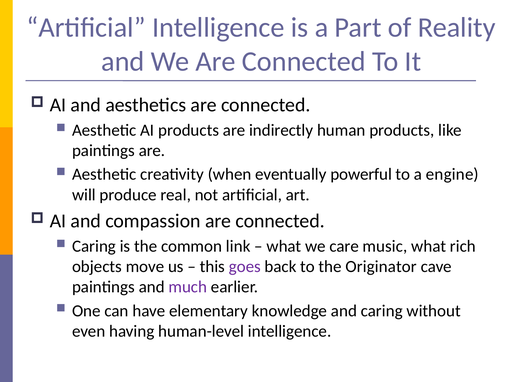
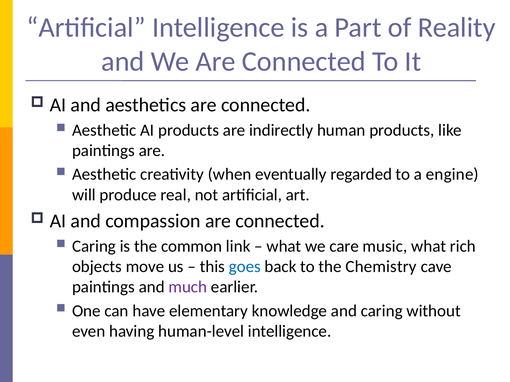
powerful: powerful -> regarded (361, 175)
goes colour: purple -> blue (245, 267)
Originator: Originator -> Chemistry (381, 267)
